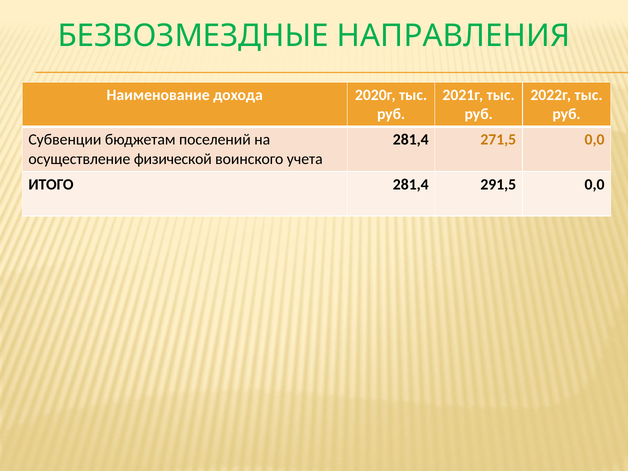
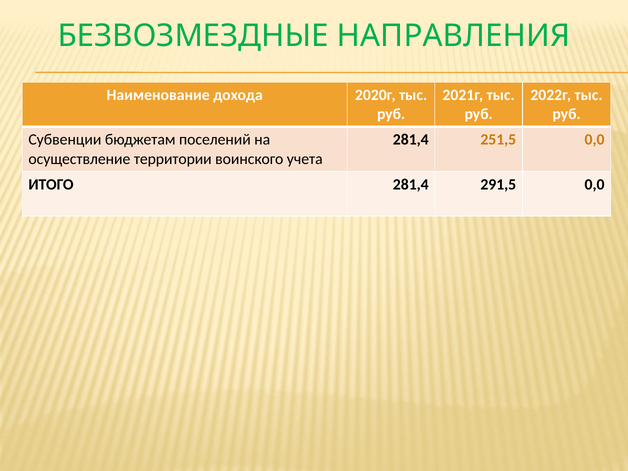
271,5: 271,5 -> 251,5 (498, 140)
физической: физической -> территории (173, 159)
